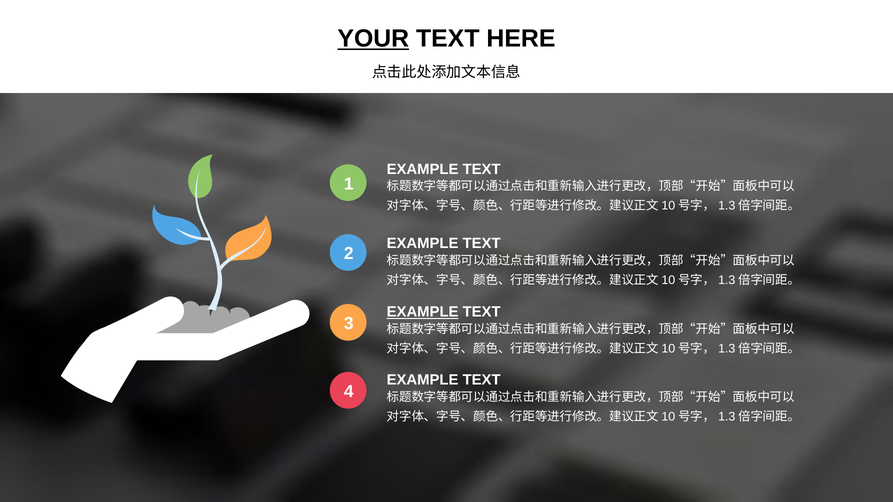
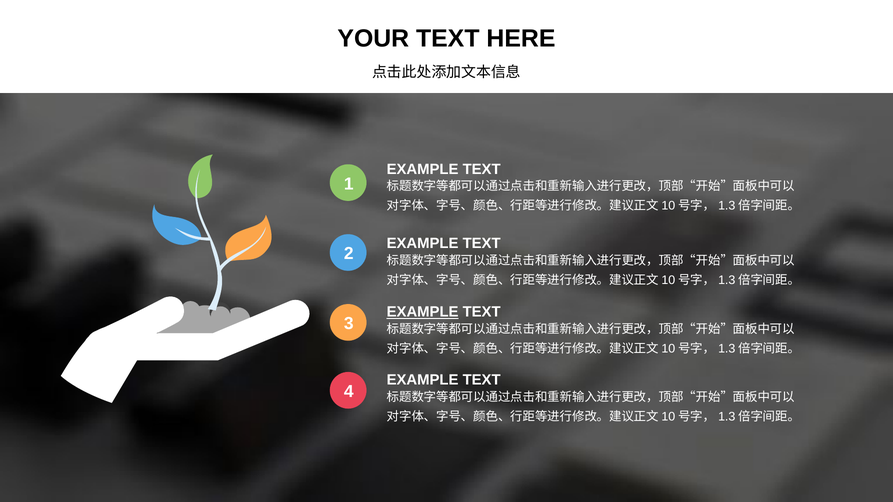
YOUR underline: present -> none (373, 38)
